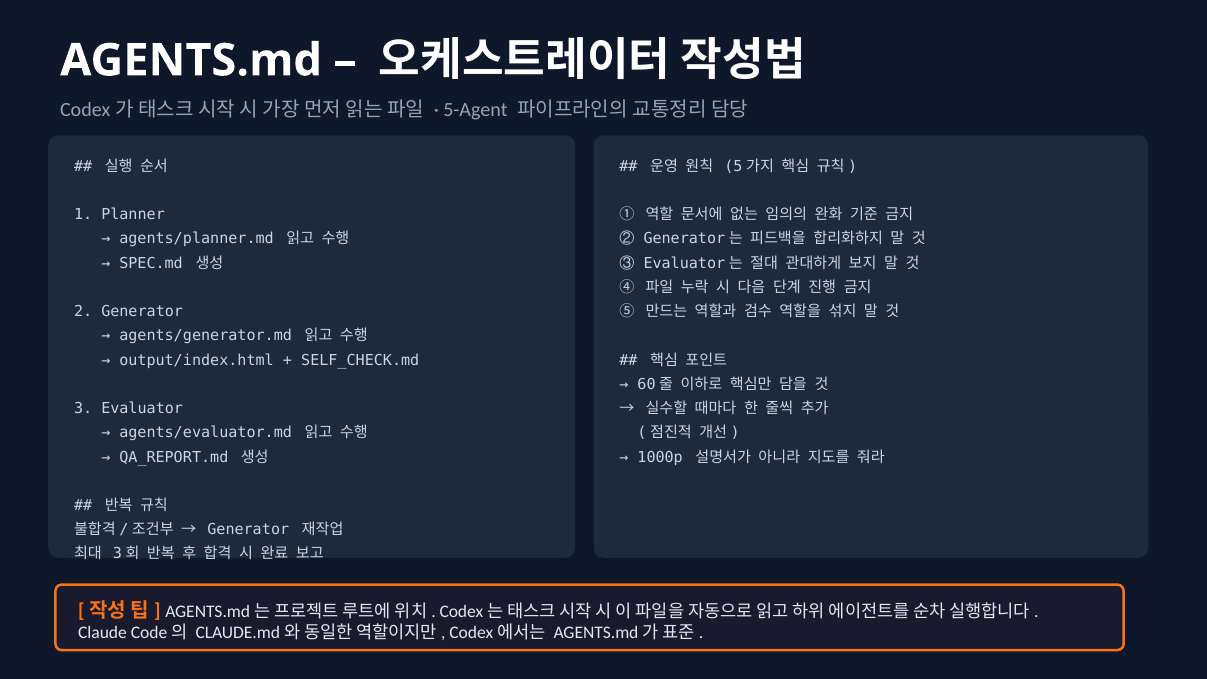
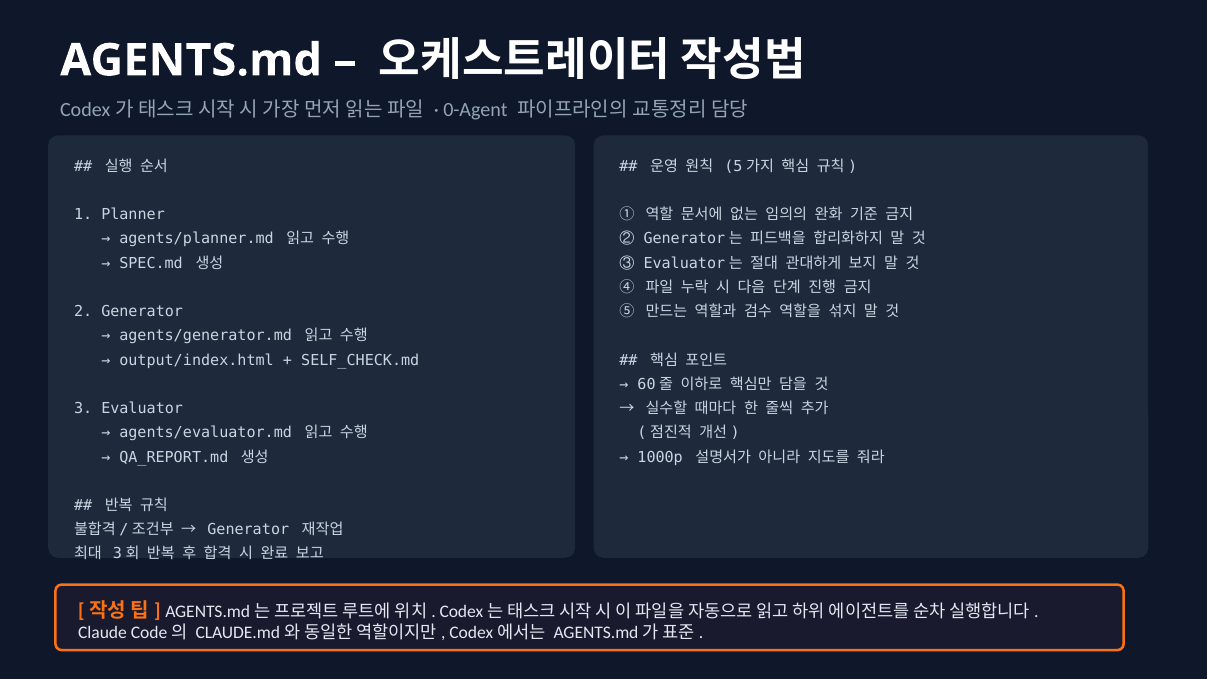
5-Agent: 5-Agent -> 0-Agent (475, 110)
